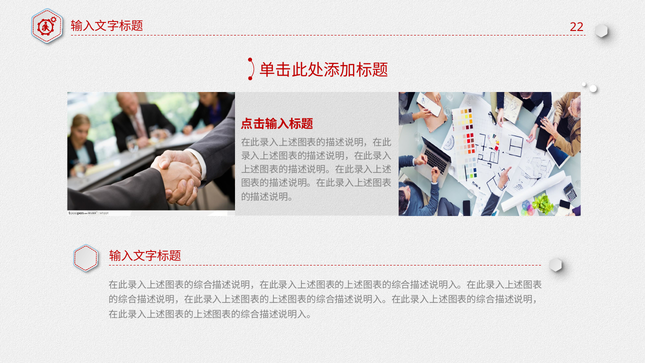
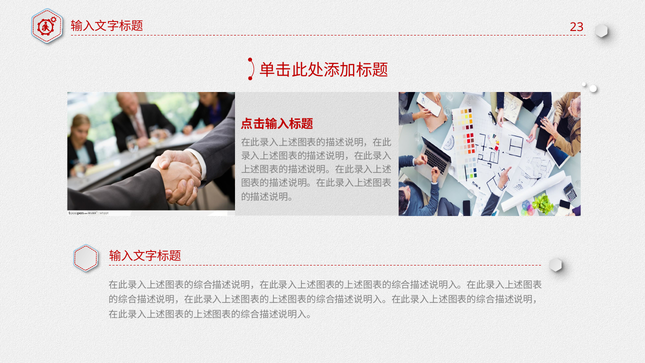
22: 22 -> 23 (577, 27)
